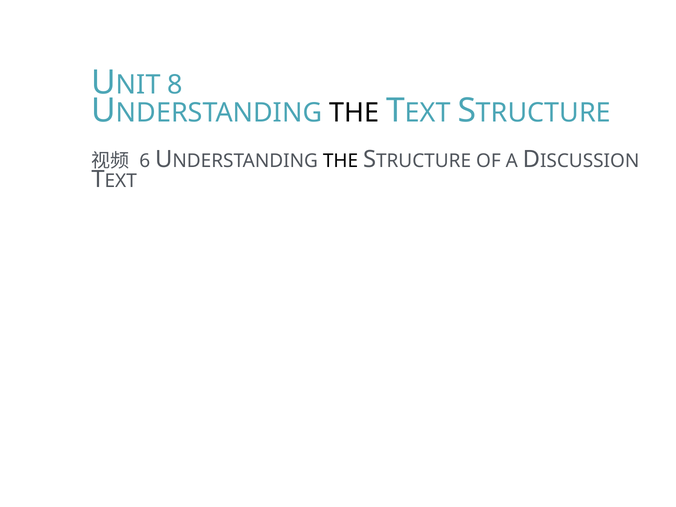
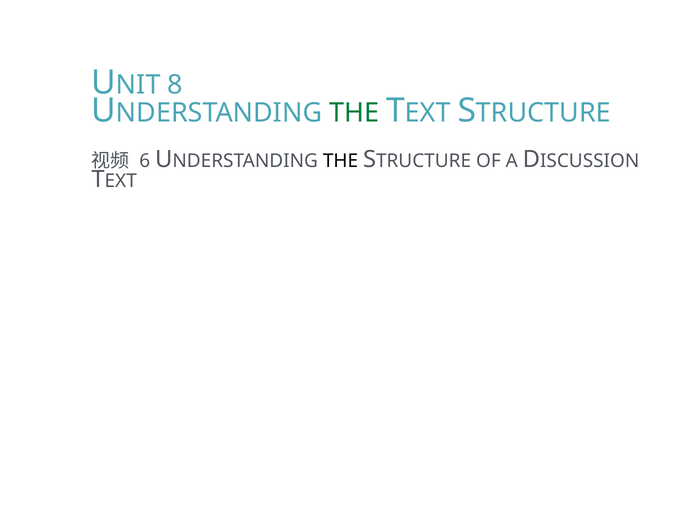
THE colour: black -> green (354, 113)
